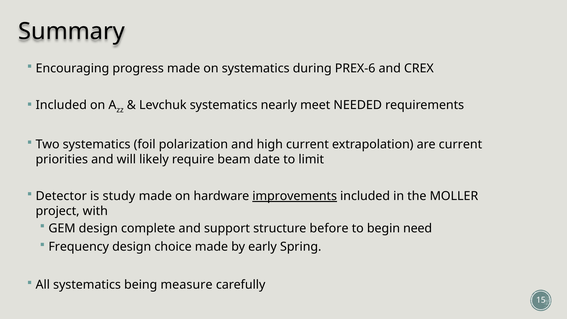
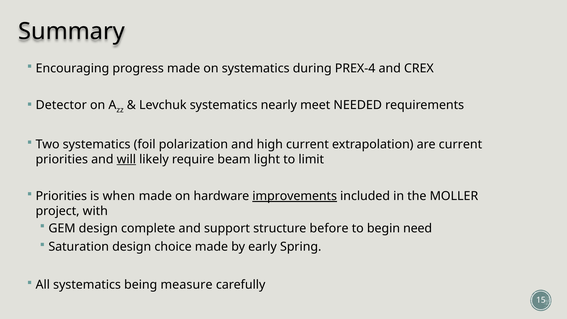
PREX-6: PREX-6 -> PREX-4 (355, 68)
Included: Included -> Detector (61, 105)
will underline: none -> present (126, 159)
date: date -> light (267, 159)
Detector: Detector -> Priorities (61, 196)
study: study -> when (119, 196)
Frequency: Frequency -> Saturation (79, 247)
